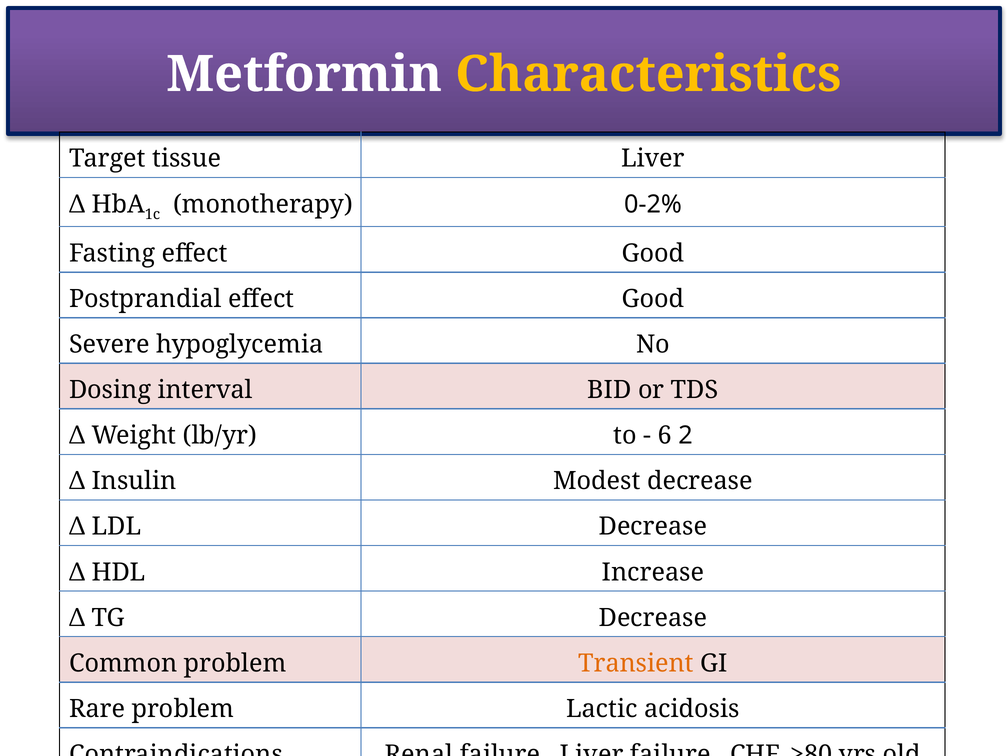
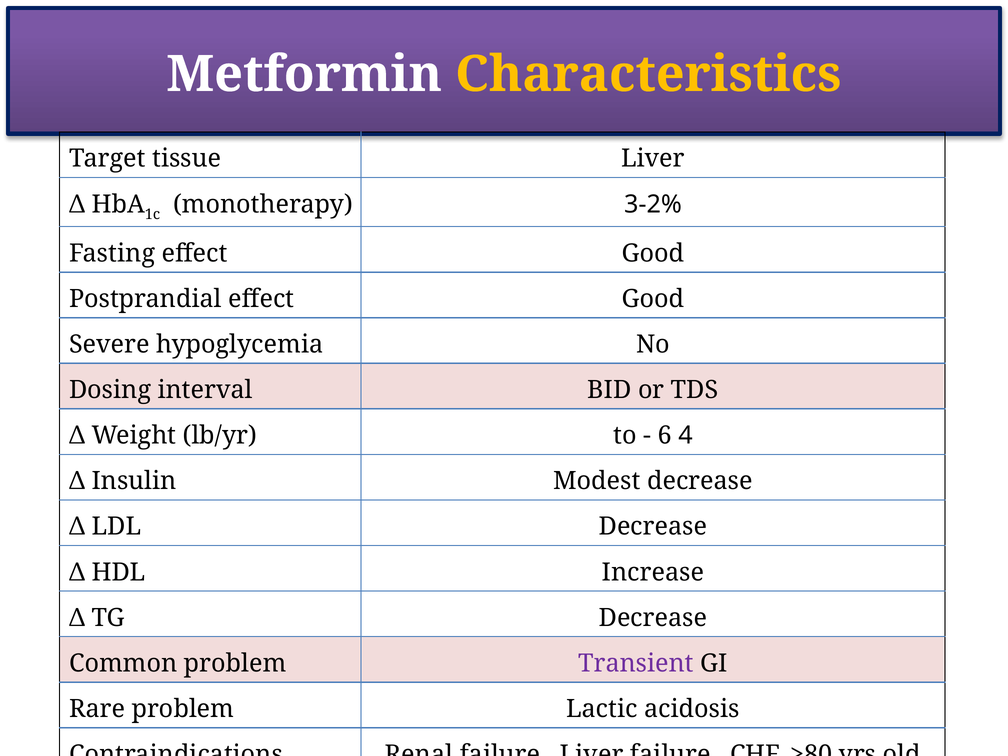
0-2%: 0-2% -> 3-2% (653, 204)
2: 2 -> 4 (685, 436)
Transient colour: orange -> purple (636, 663)
